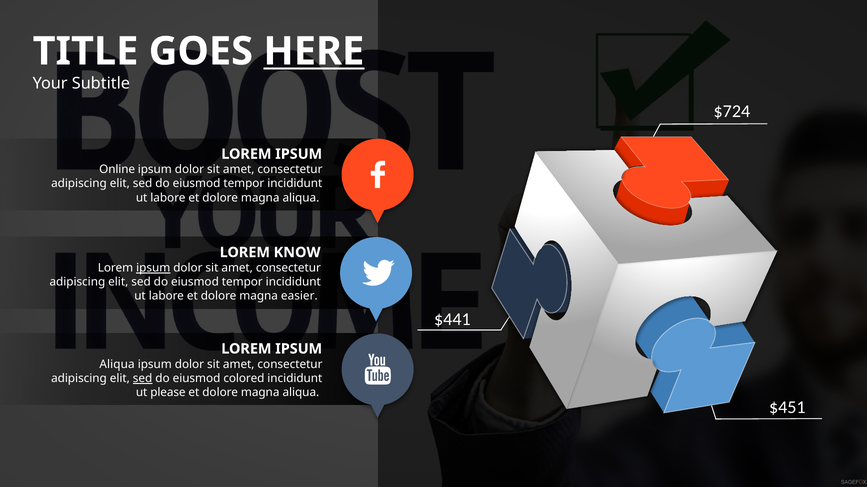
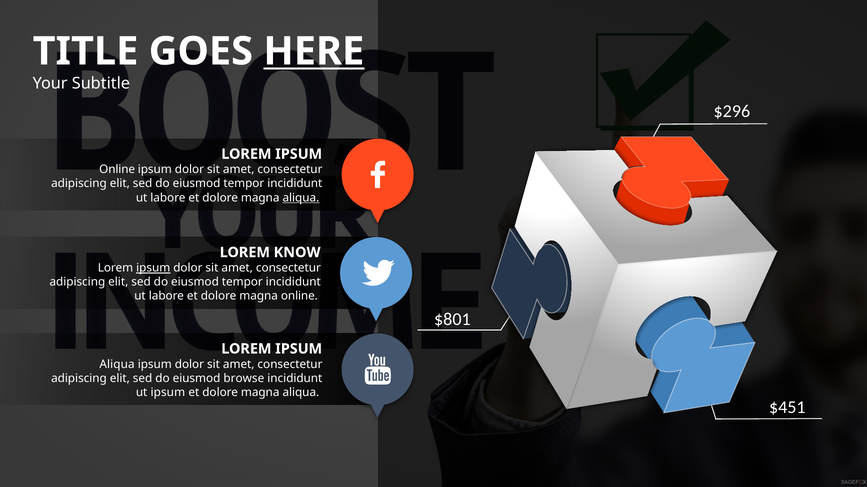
$724: $724 -> $296 (732, 112)
aliqua underline: none -> present (301, 198)
magna easier: easier -> online (299, 296)
$441: $441 -> $801 (452, 320)
sed underline: present -> none (143, 379)
colored: colored -> browse (244, 379)
ut please: please -> ipsum (168, 393)
